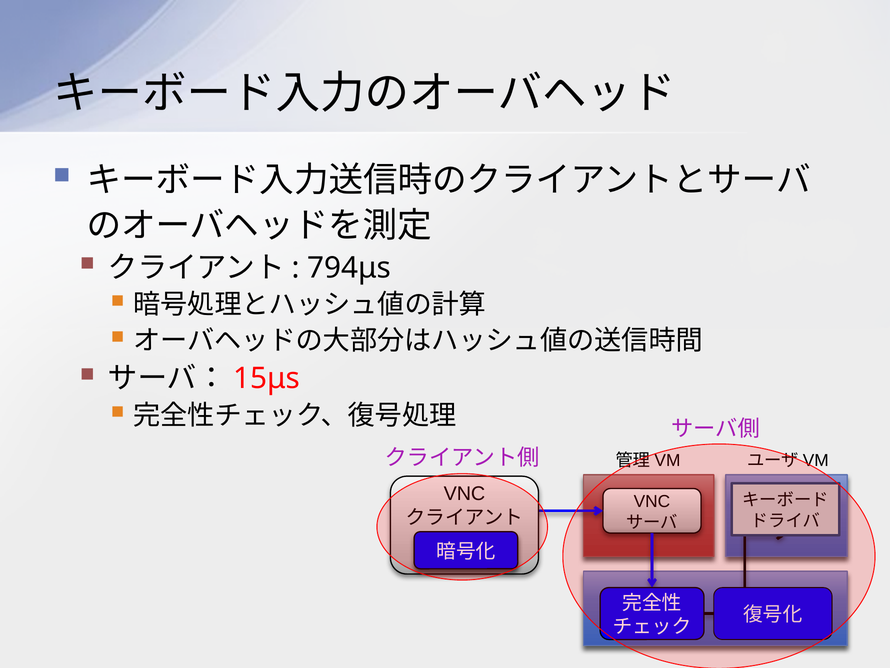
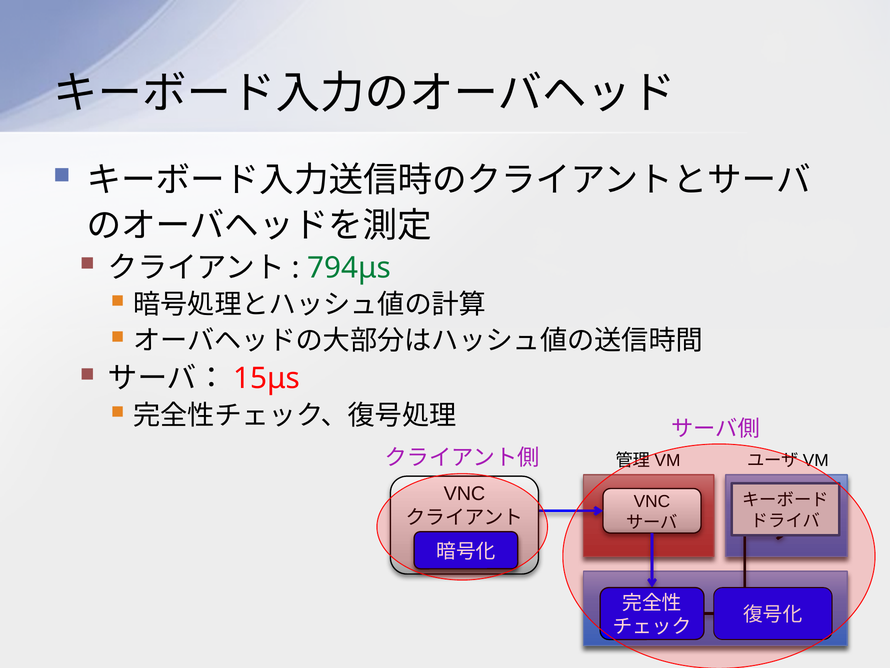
794μs colour: black -> green (349, 268)
